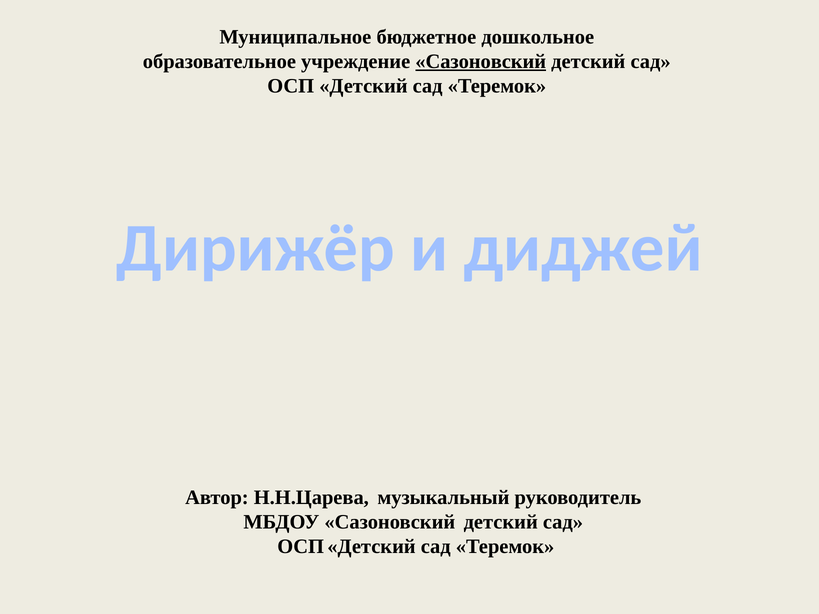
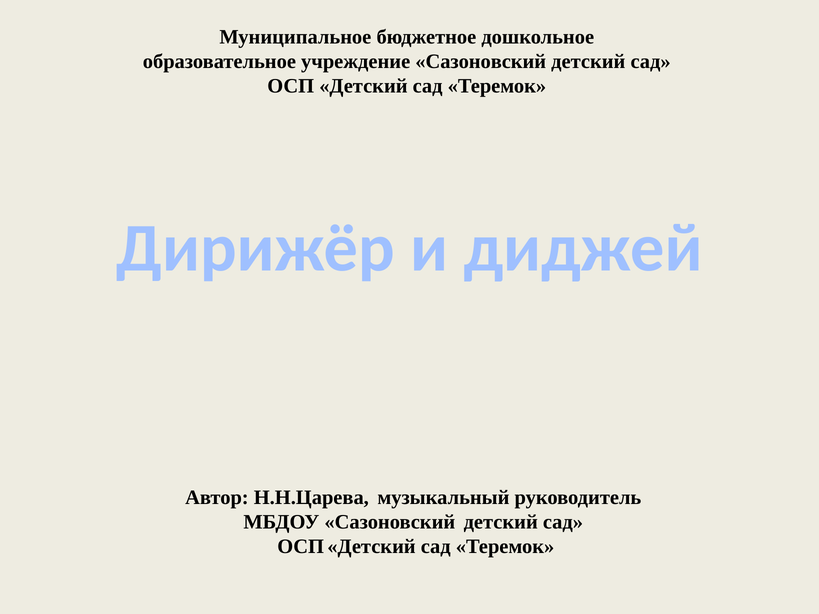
Сазоновский underline: present -> none (481, 61)
